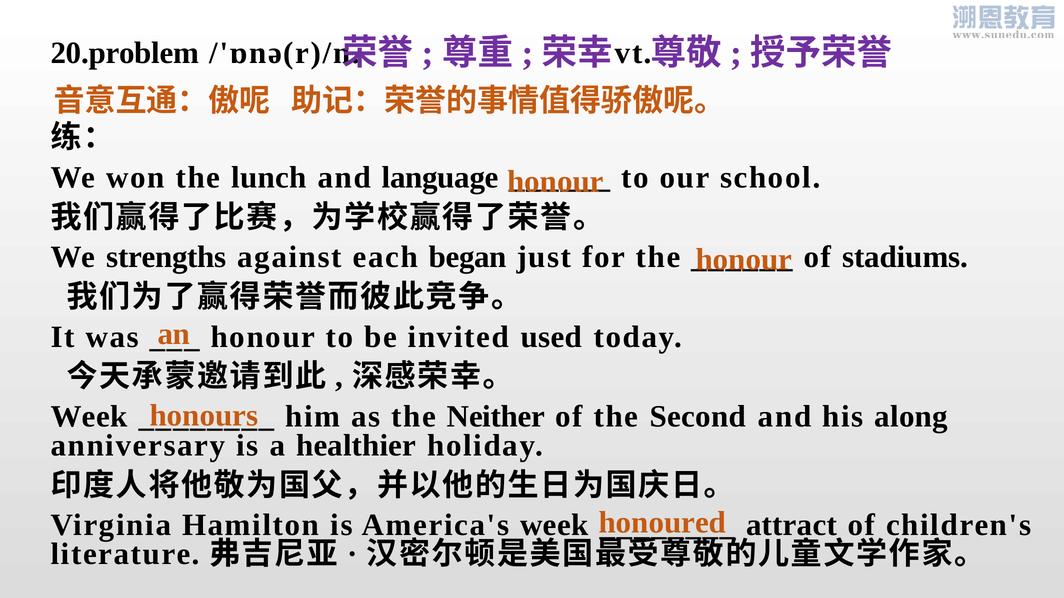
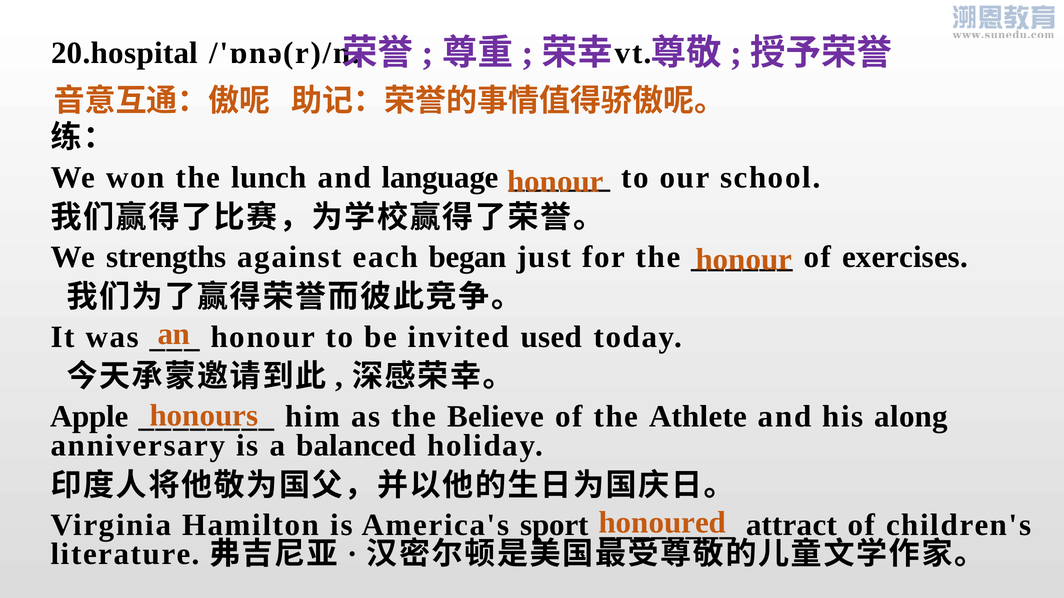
20.problem: 20.problem -> 20.hospital (125, 53)
stadiums: stadiums -> exercises (905, 257)
Week: Week -> Apple (89, 417)
Neither: Neither -> Believe (496, 417)
Second: Second -> Athlete (698, 417)
healthier: healthier -> balanced (356, 446)
America's week: week -> sport (554, 526)
